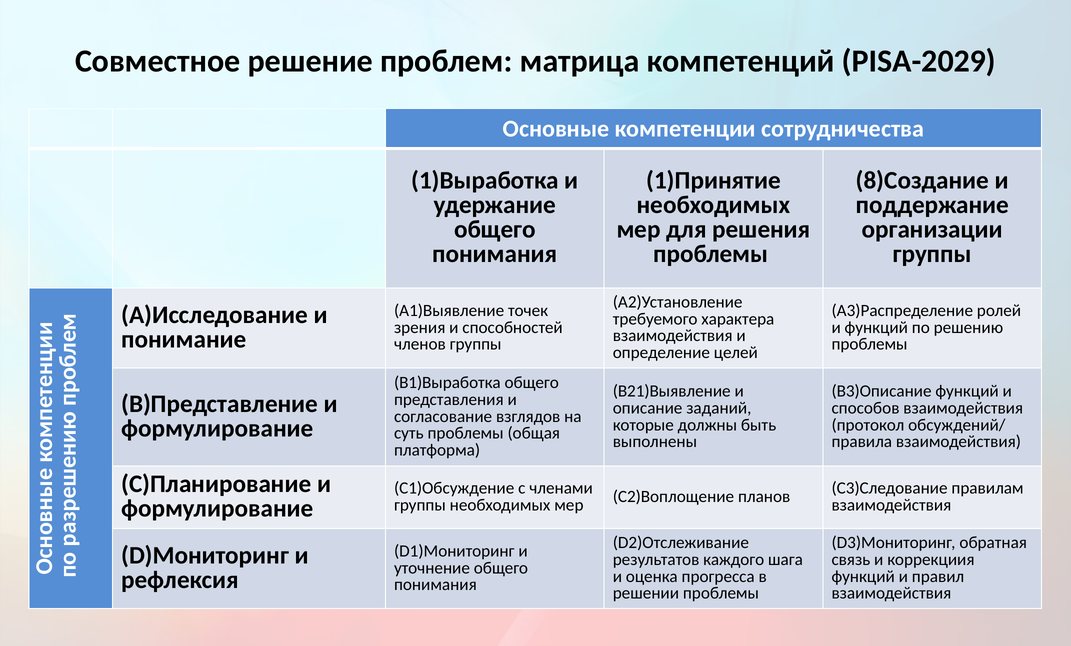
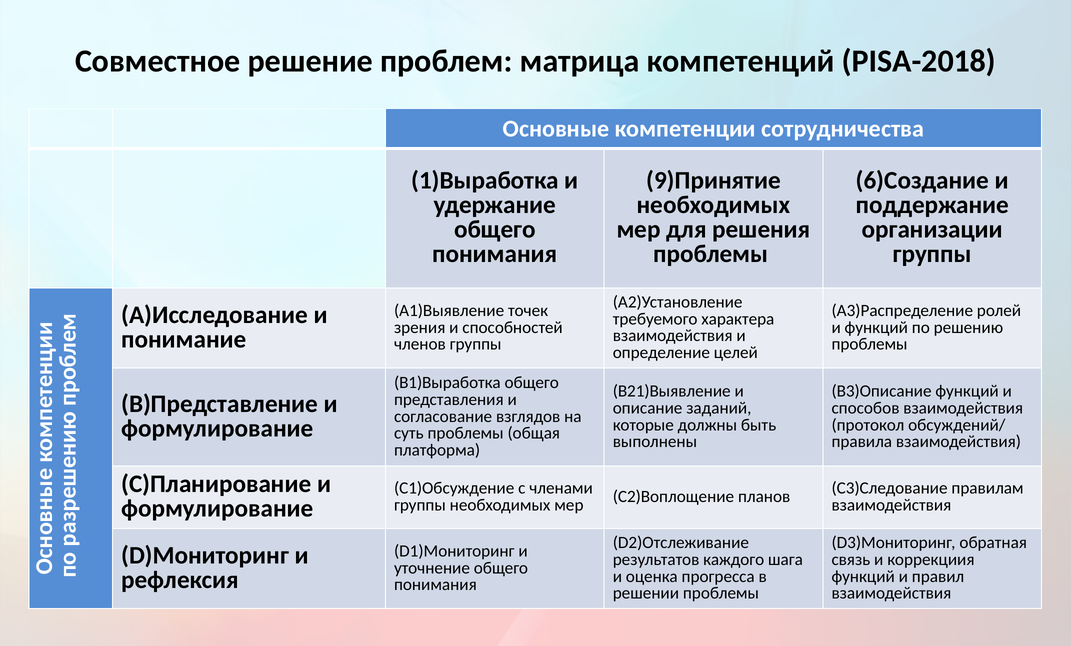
PISA-2029: PISA-2029 -> PISA-2018 (919, 61)
1)Принятие: 1)Принятие -> 9)Принятие (714, 180)
8)Создание: 8)Создание -> 6)Создание (922, 180)
